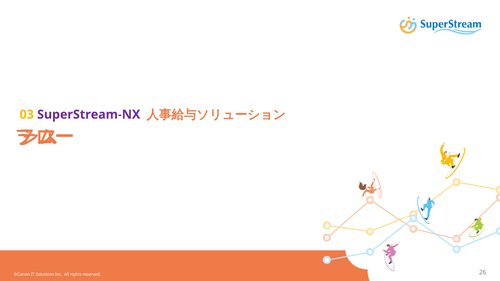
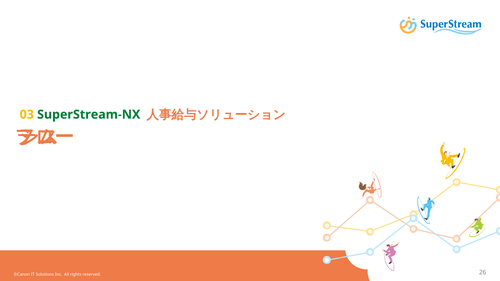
SuperStream-NX colour: purple -> green (89, 115)
